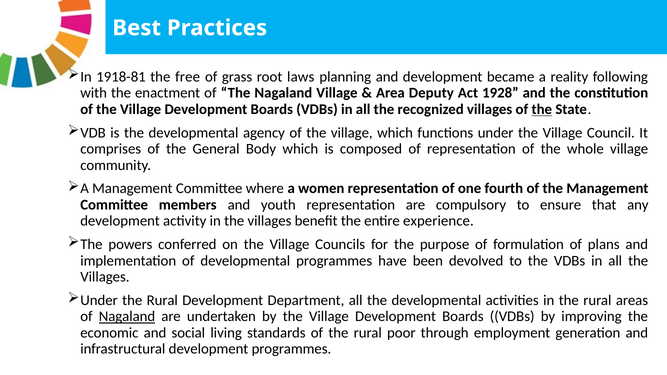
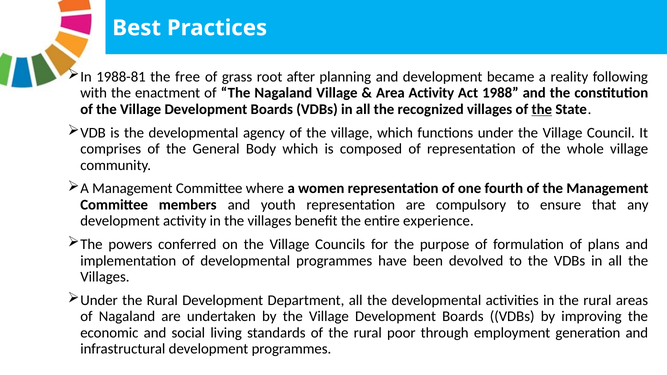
1918-81: 1918-81 -> 1988-81 (121, 77)
laws: laws -> after (301, 77)
Area Deputy: Deputy -> Activity (431, 93)
1928: 1928 -> 1988 (500, 93)
Nagaland underline: present -> none (127, 317)
